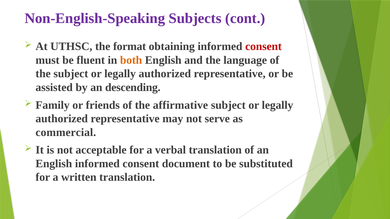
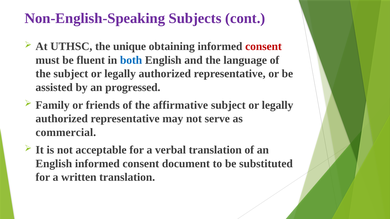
format: format -> unique (130, 46)
both colour: orange -> blue (131, 60)
descending: descending -> progressed (133, 87)
